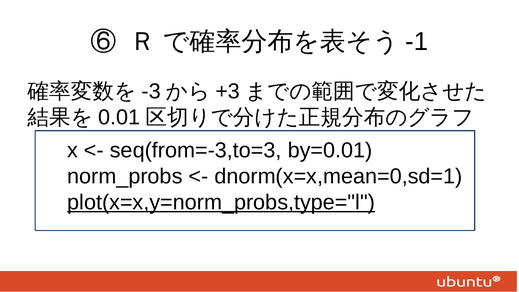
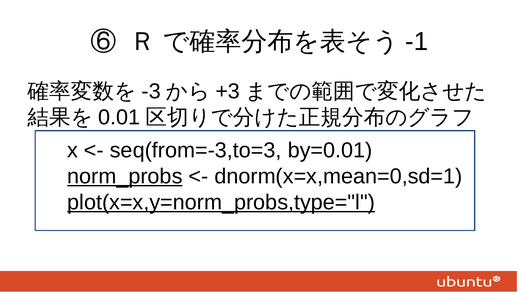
norm_probs underline: none -> present (125, 176)
